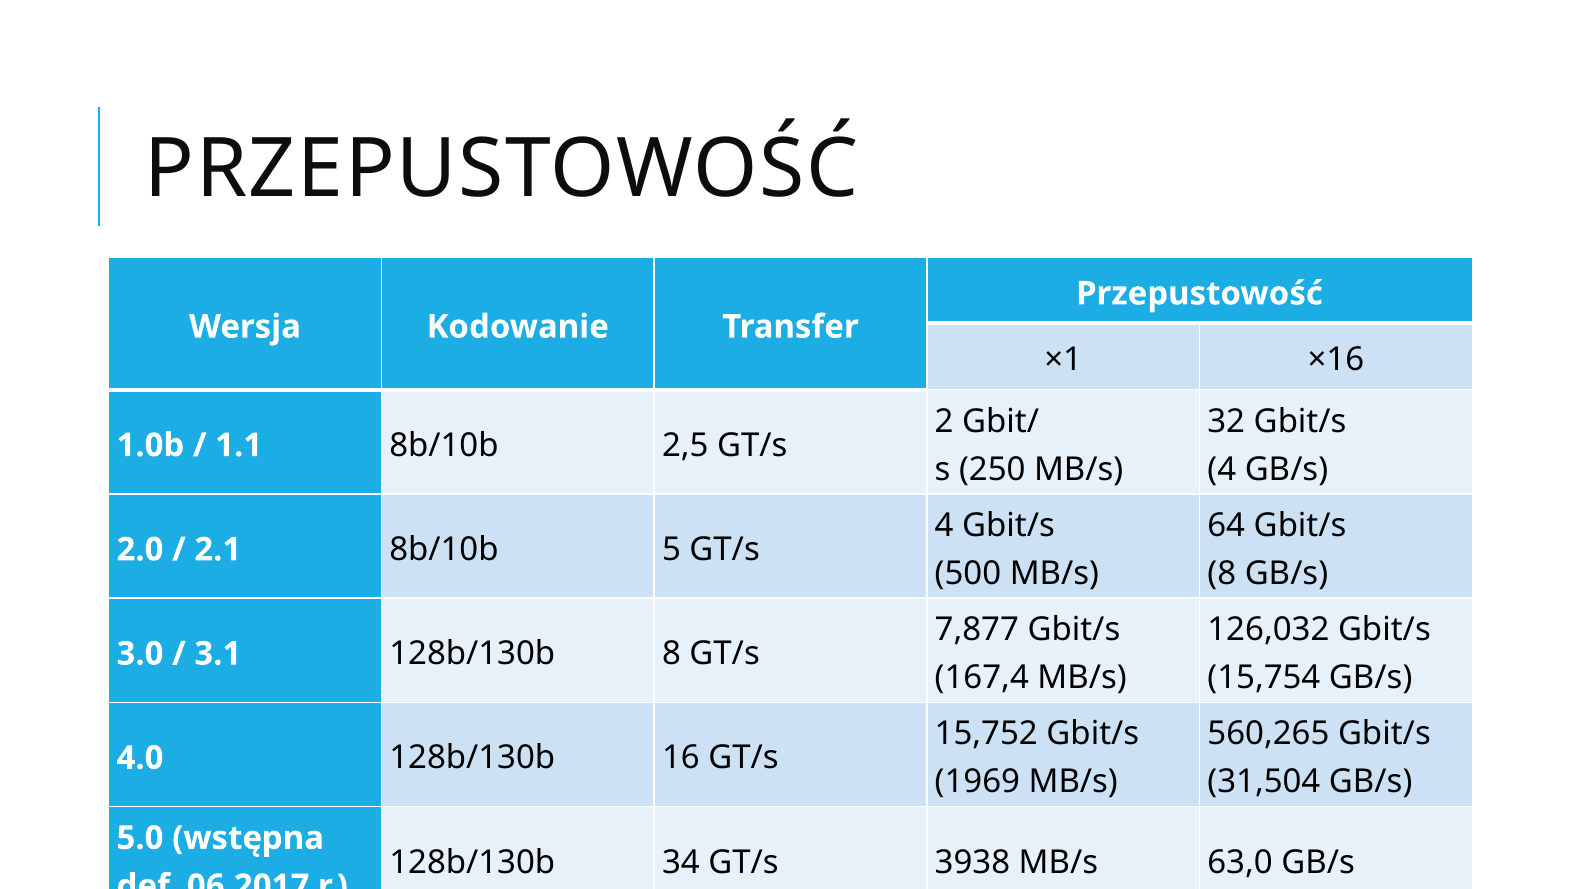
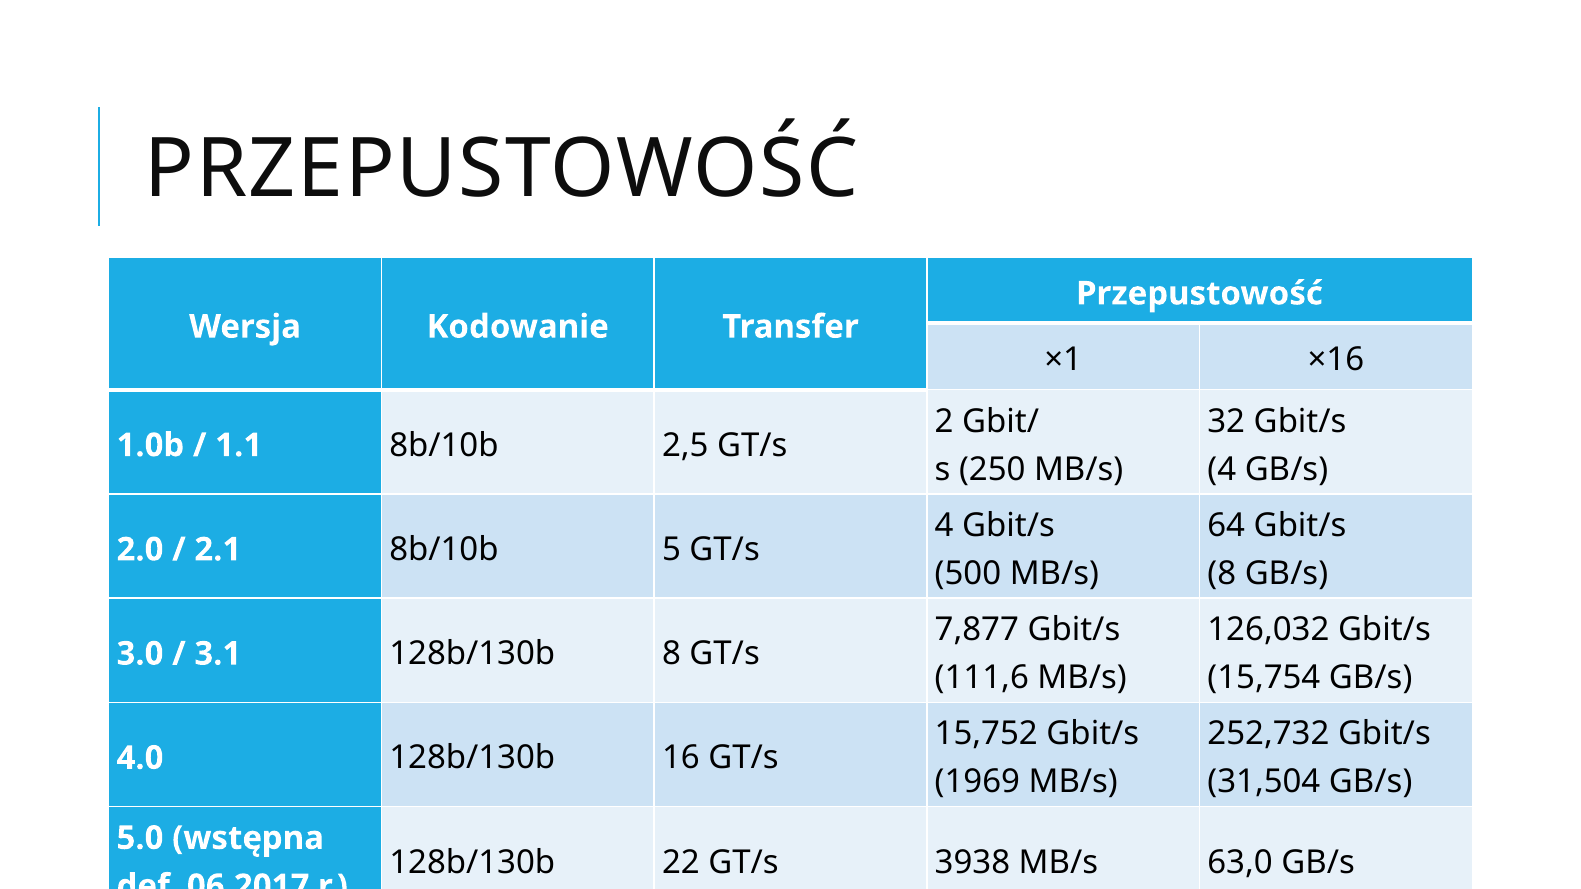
167,4: 167,4 -> 111,6 (982, 678)
560,265: 560,265 -> 252,732 (1268, 734)
34: 34 -> 22 (681, 862)
